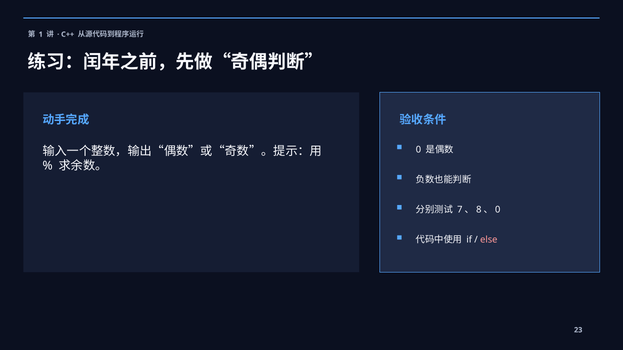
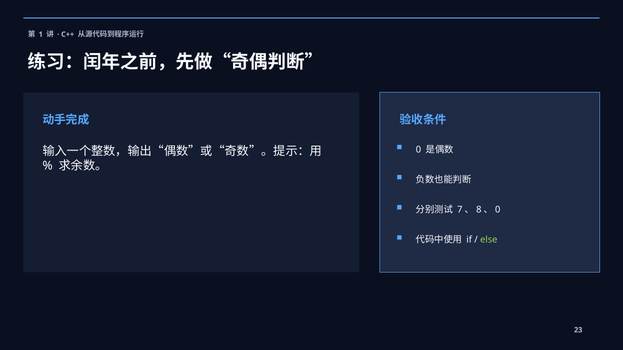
else colour: pink -> light green (489, 240)
